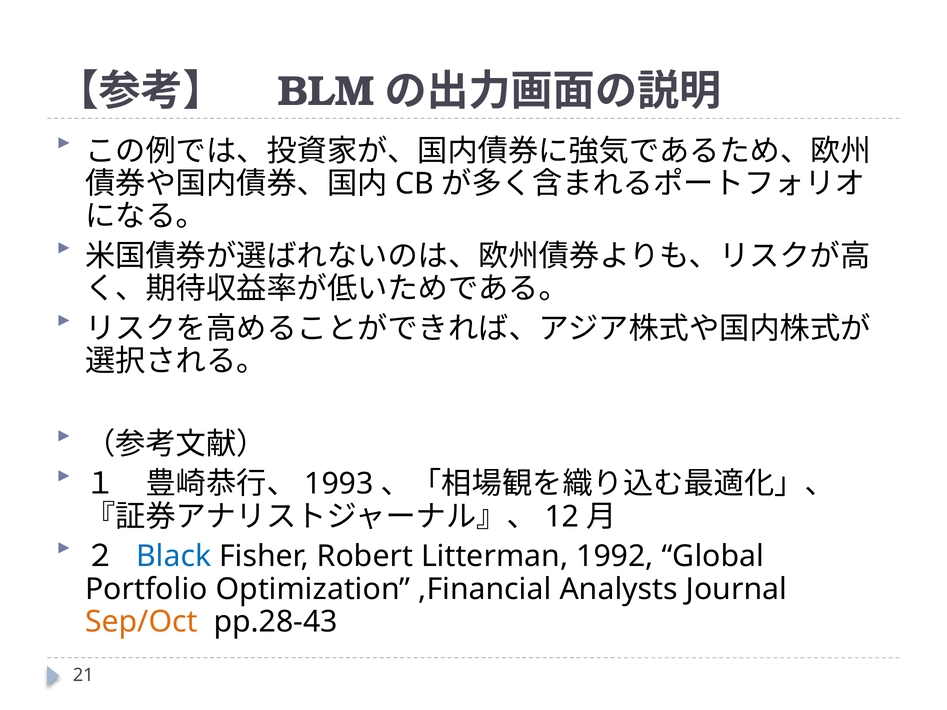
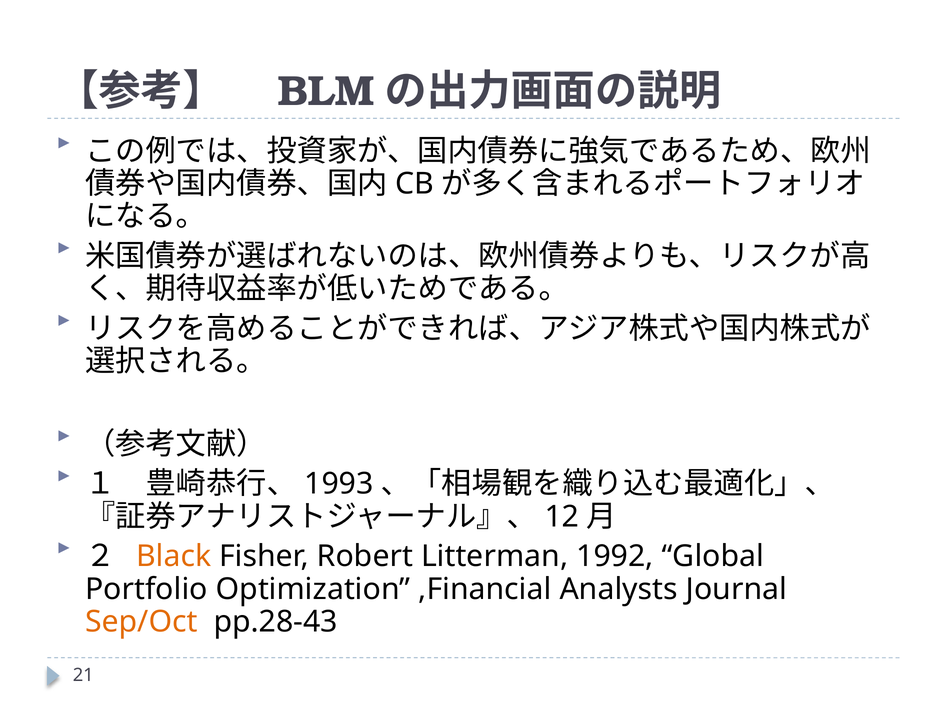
Black colour: blue -> orange (174, 557)
